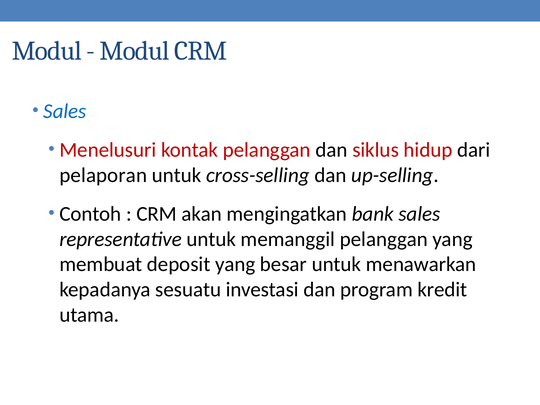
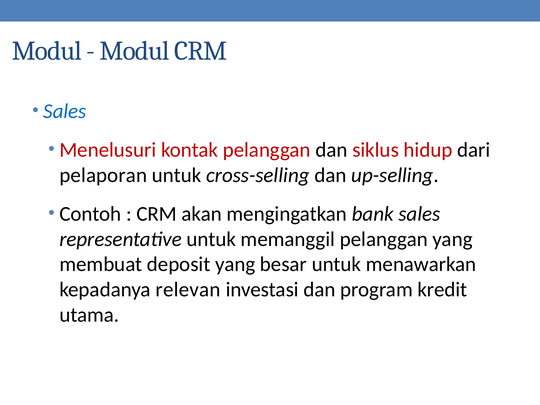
sesuatu: sesuatu -> relevan (188, 290)
